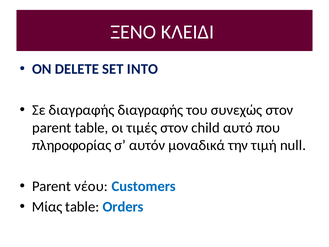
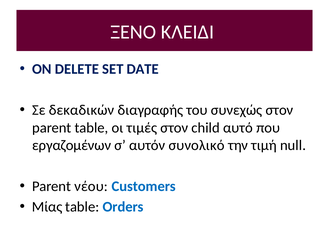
INTO: INTO -> DATE (143, 69)
Σε διαγραφής: διαγραφής -> δεκαδικών (82, 110)
πληροφορίας: πληροφορίας -> εργαζομένων (72, 145)
μοναδικά: μοναδικά -> συνολικό (197, 145)
